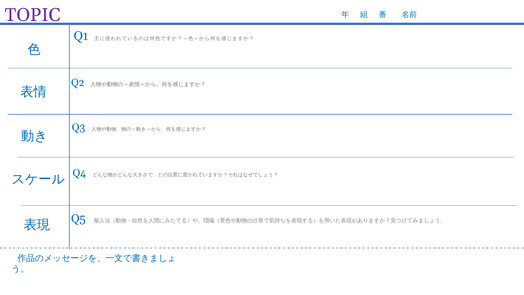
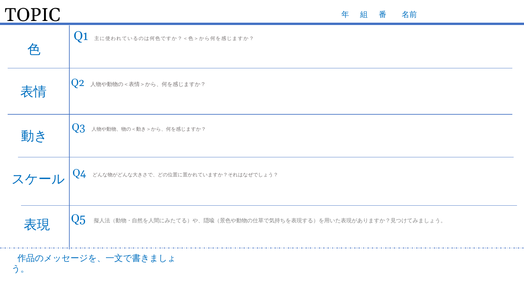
TOPIC colour: purple -> black (33, 15)
